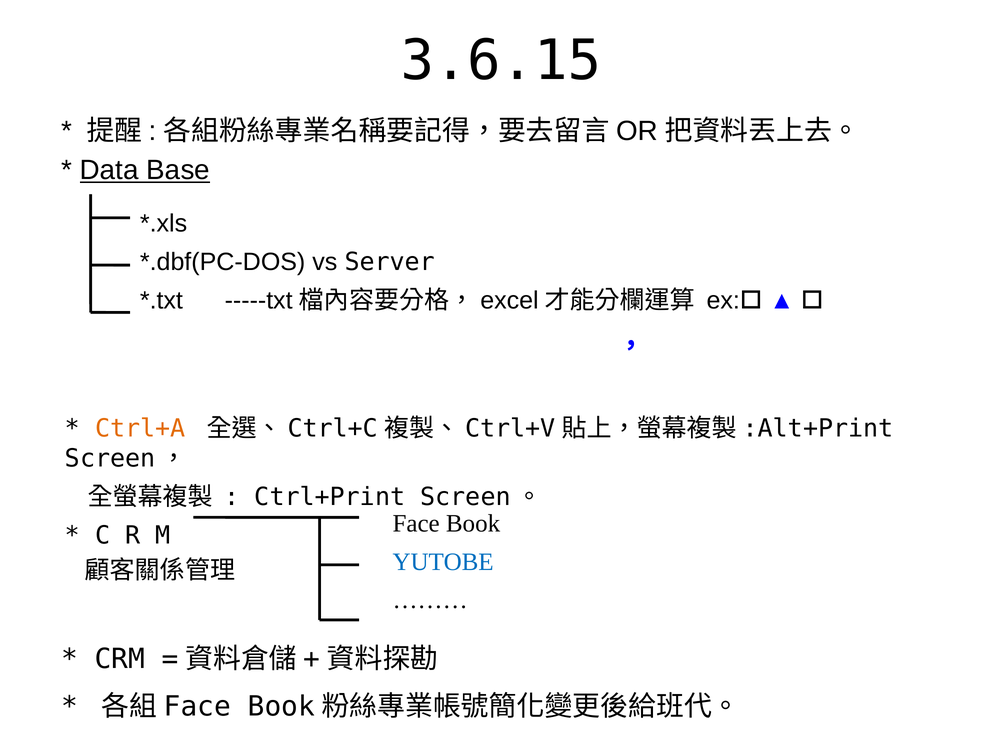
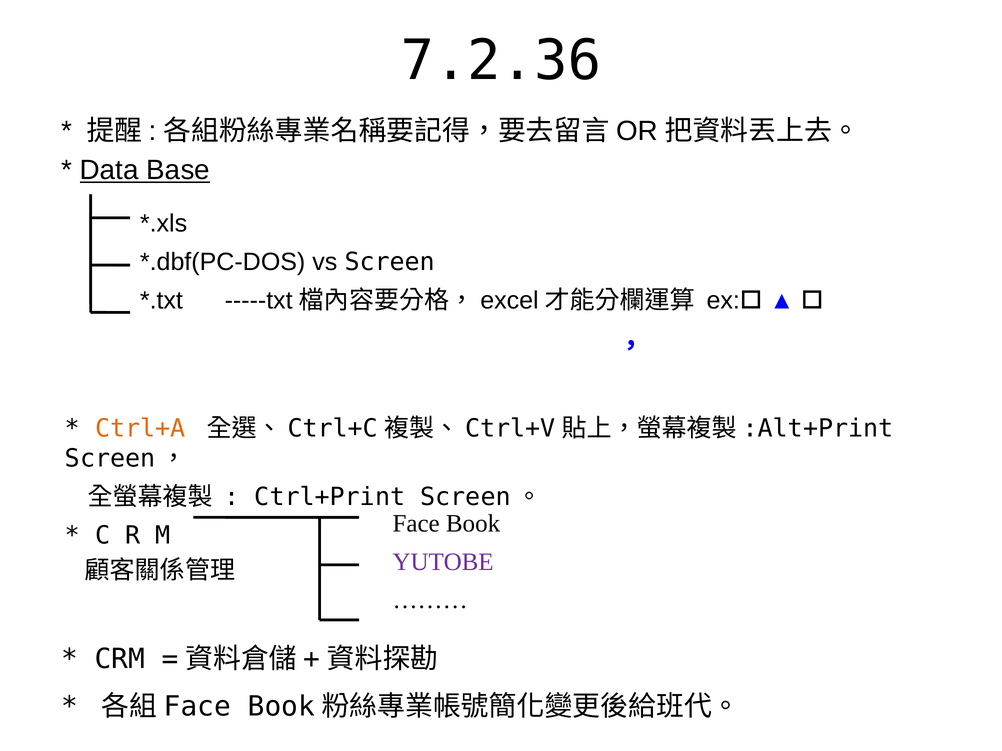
3.6.15: 3.6.15 -> 7.2.36 (501, 61)
Server: Server -> Screen (390, 262)
YUTOBE colour: blue -> purple (443, 562)
